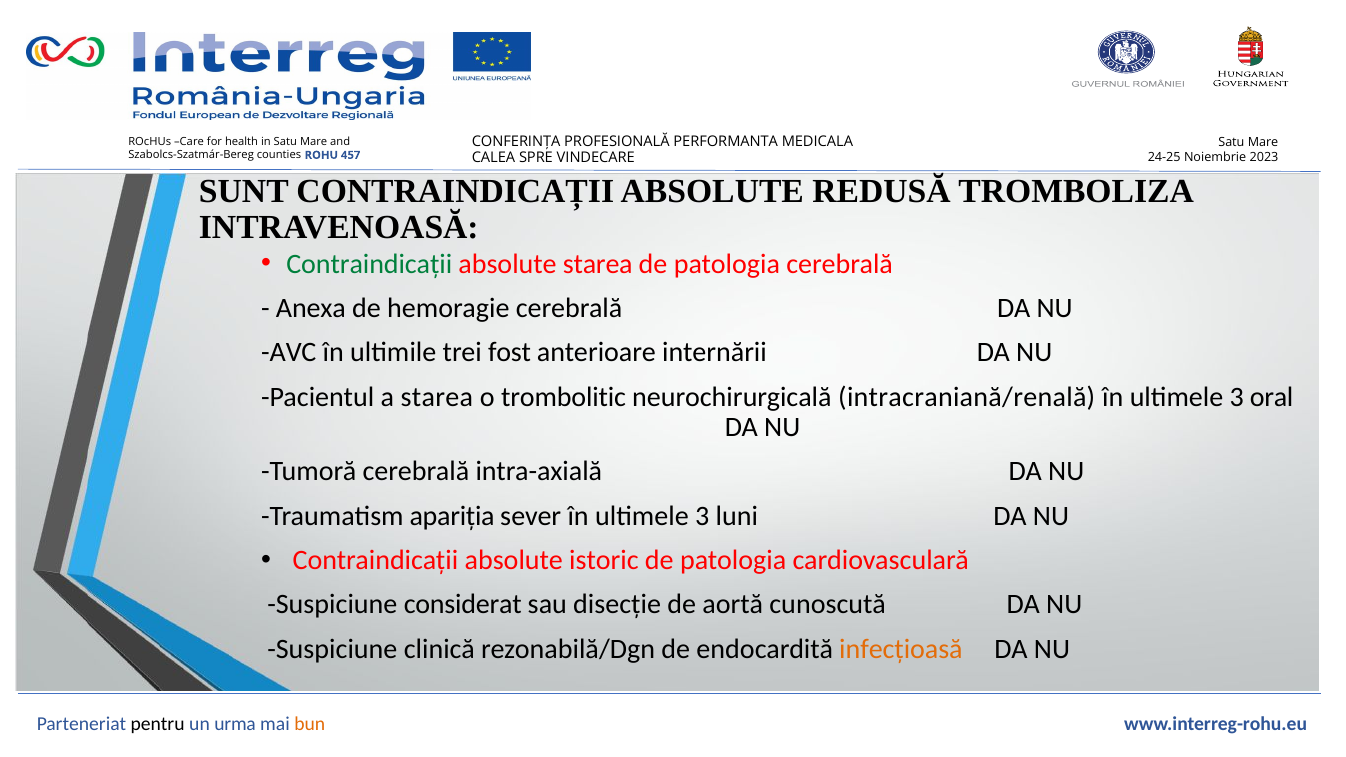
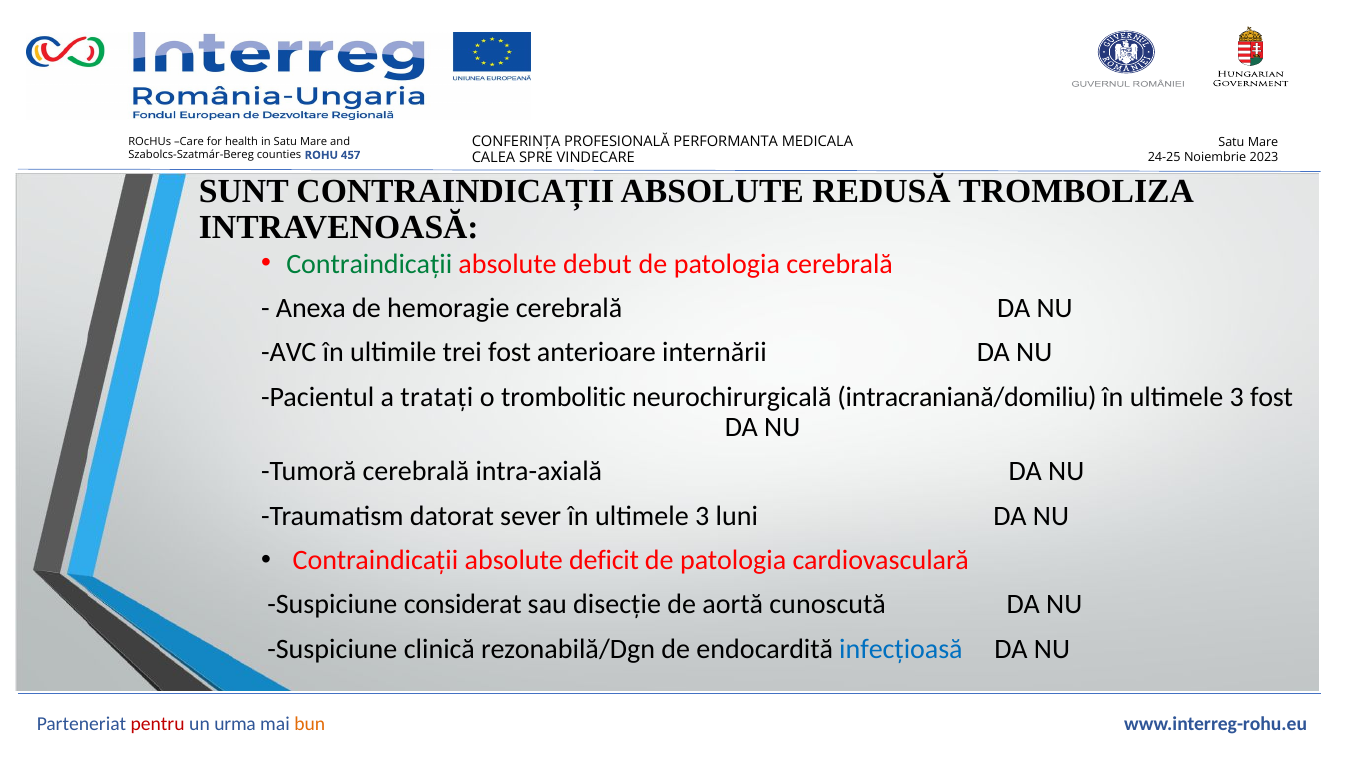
absolute starea: starea -> debut (598, 264)
a starea: starea -> tratați (437, 397)
intracraniană/renală: intracraniană/renală -> intracraniană/domiliu (967, 397)
3 oral: oral -> fost (1272, 397)
apariția: apariția -> datorat (452, 516)
istoric: istoric -> deficit (604, 560)
infecțioasă colour: orange -> blue (901, 649)
pentru colour: black -> red (158, 724)
